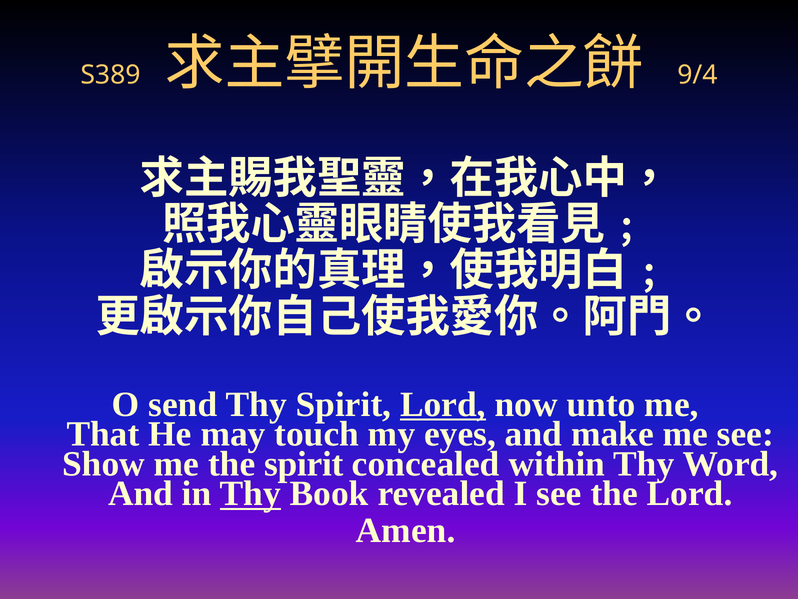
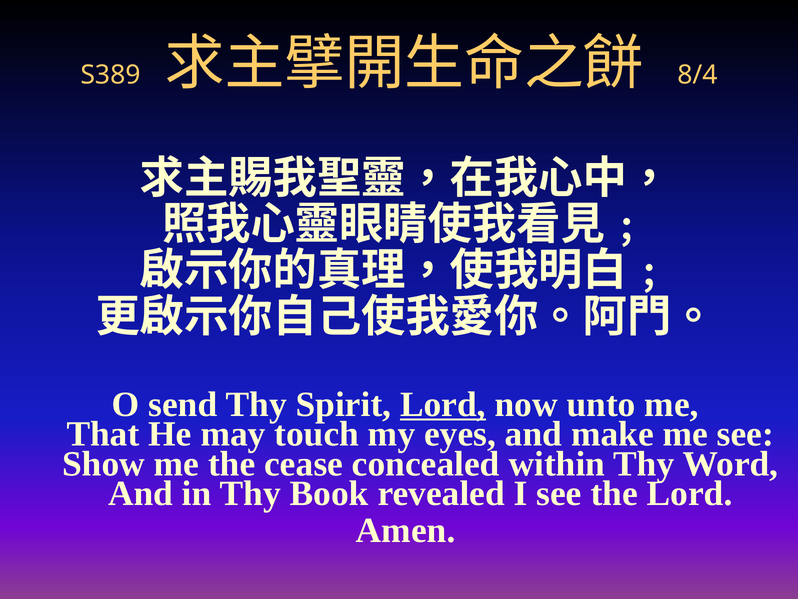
9/4: 9/4 -> 8/4 (697, 75)
the spirit: spirit -> cease (304, 464)
Thy underline: present -> none (250, 493)
